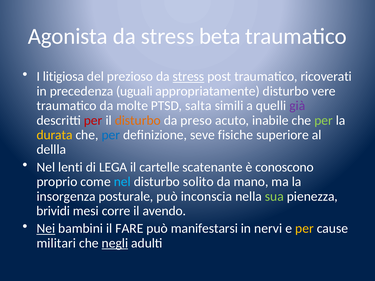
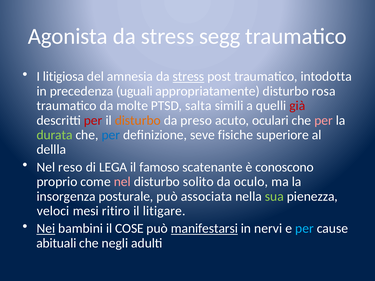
beta: beta -> segg (220, 36)
prezioso: prezioso -> amnesia (130, 77)
ricoverati: ricoverati -> intodotta (326, 77)
vere: vere -> rosa (324, 91)
già colour: purple -> red (297, 106)
inabile: inabile -> oculari (270, 120)
per colour: light green -> pink (324, 120)
durata colour: yellow -> light green (55, 135)
lenti: lenti -> reso (70, 167)
cartelle: cartelle -> famoso (159, 167)
nel colour: light blue -> pink (122, 182)
mano: mano -> oculo (251, 182)
inconscia: inconscia -> associata (206, 196)
brividi: brividi -> veloci (53, 211)
corre: corre -> ritiro (116, 211)
avendo: avendo -> litigare (164, 211)
FARE: FARE -> COSE (129, 229)
manifestarsi underline: none -> present (204, 229)
per colour: yellow -> light blue (304, 229)
militari: militari -> abituali (56, 243)
negli underline: present -> none (115, 243)
